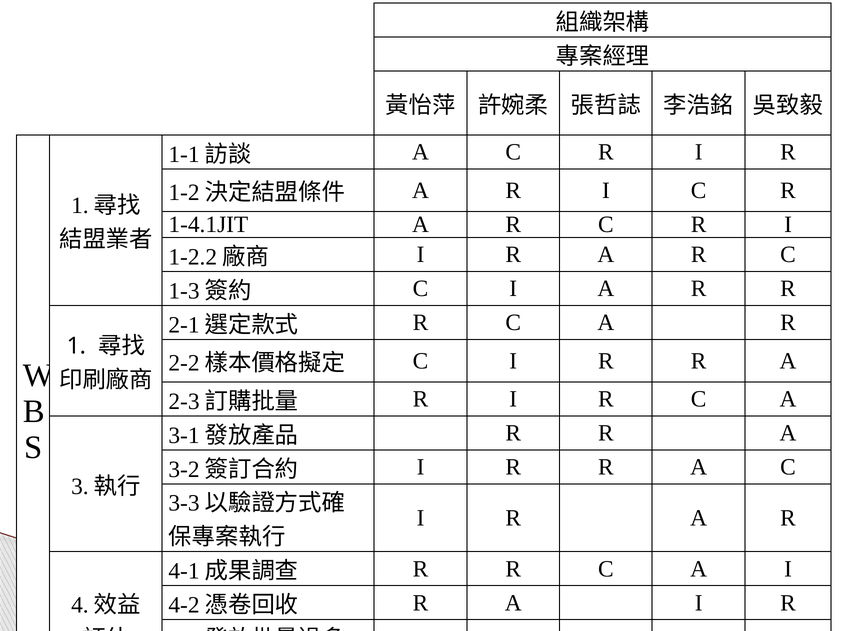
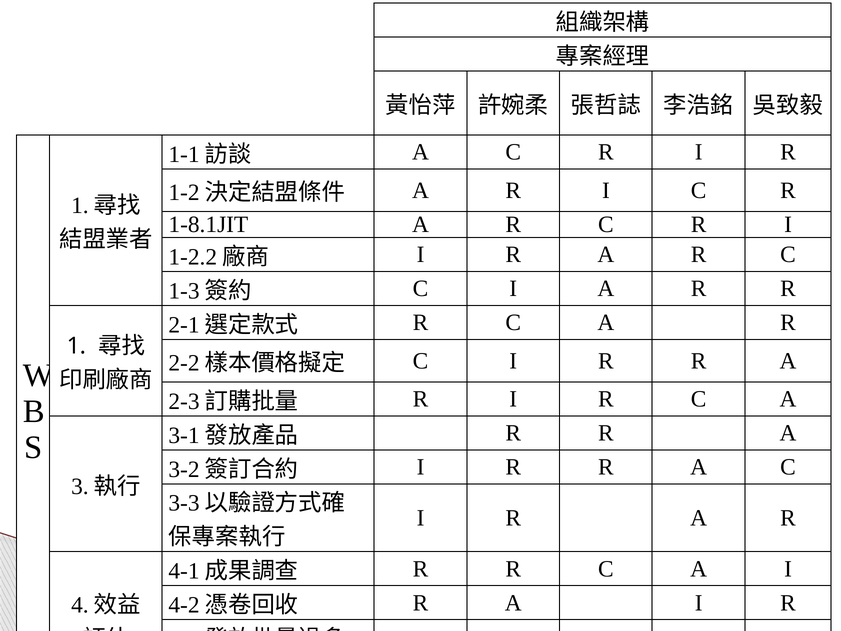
1-4.1JIT: 1-4.1JIT -> 1-8.1JIT (208, 225)
